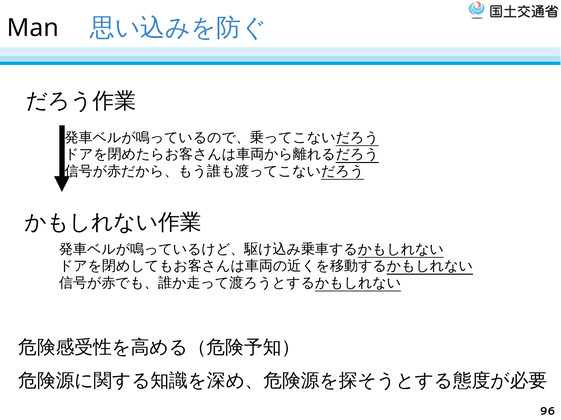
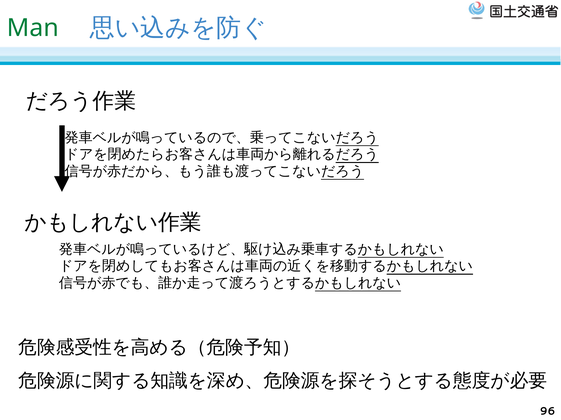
Man colour: black -> green (33, 28)
